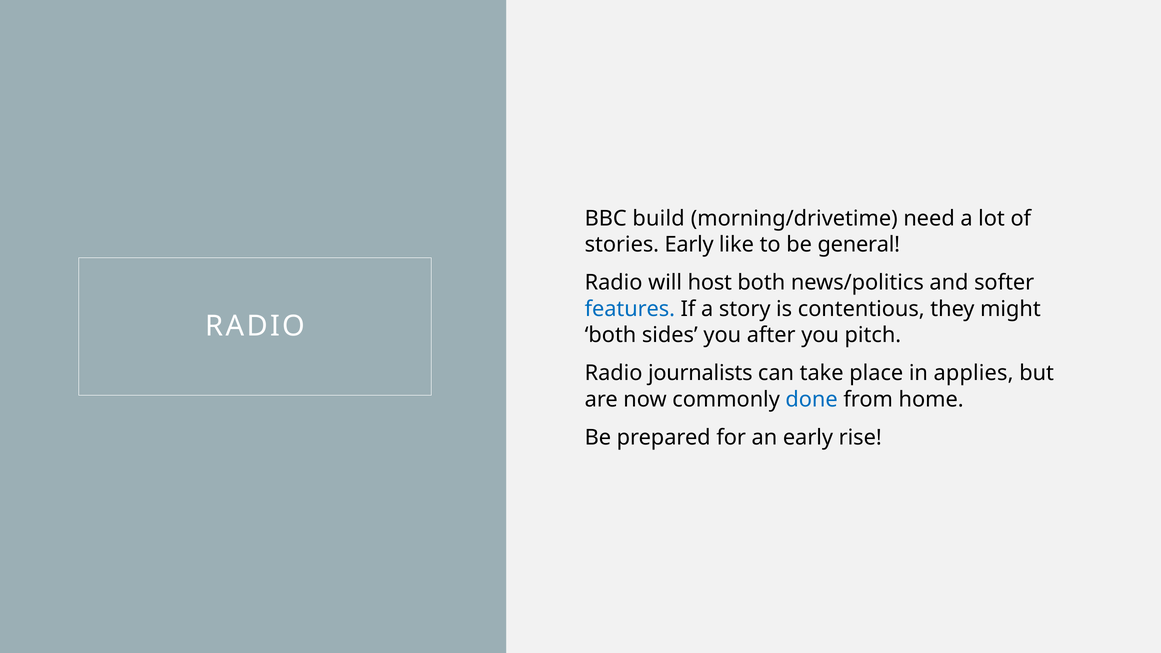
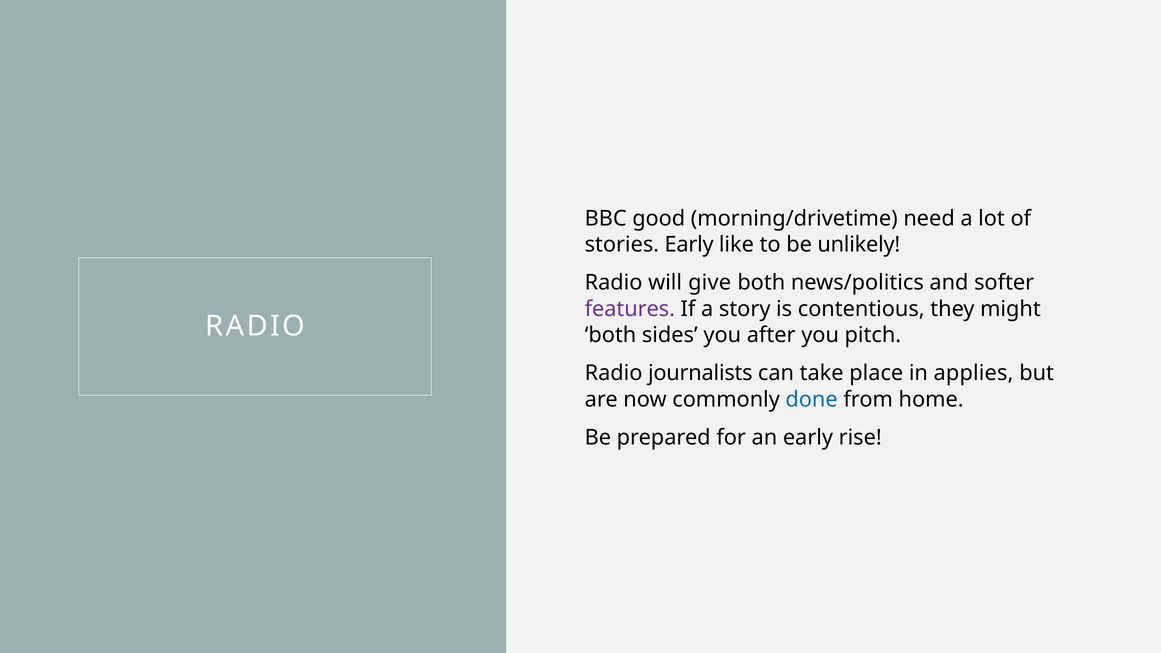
build: build -> good (659, 218)
general: general -> unlikely (859, 245)
host: host -> give (710, 283)
features colour: blue -> purple (630, 309)
